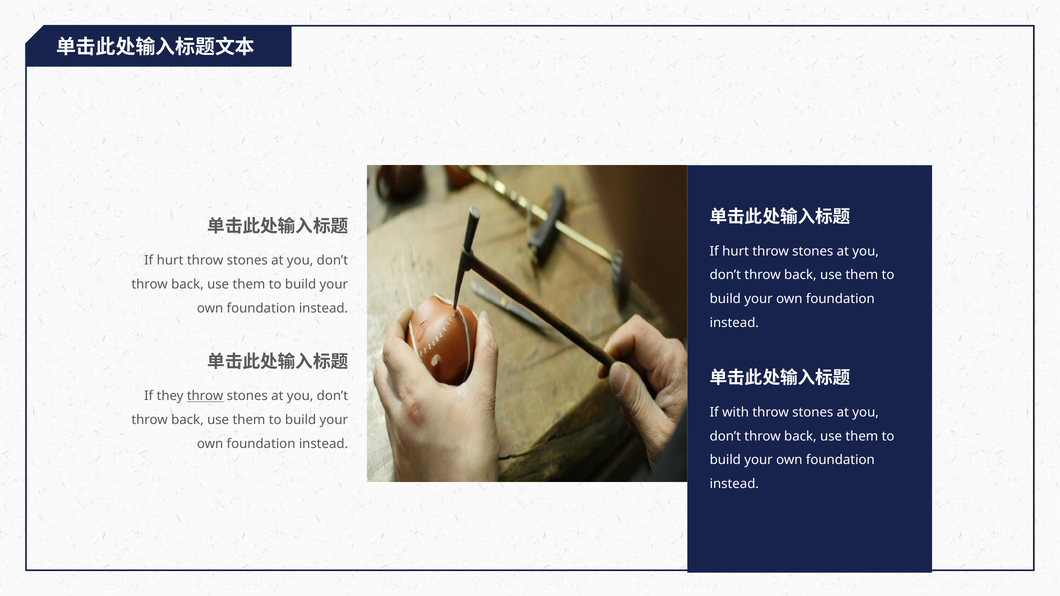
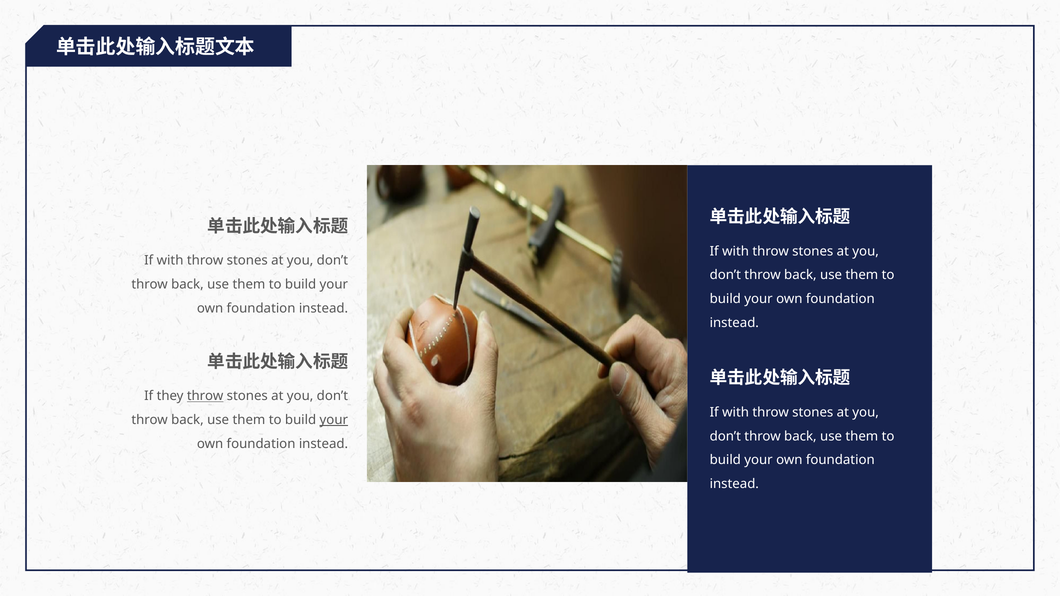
hurt: hurt -> with (736, 251)
hurt: hurt -> with (170, 261)
your underline: none -> present (334, 420)
